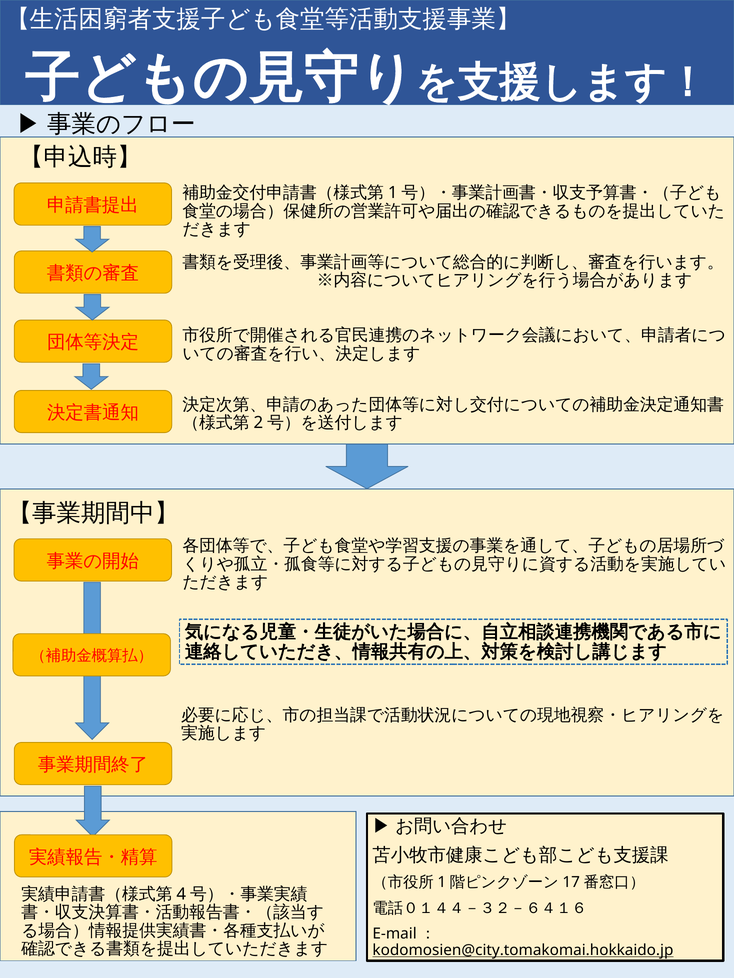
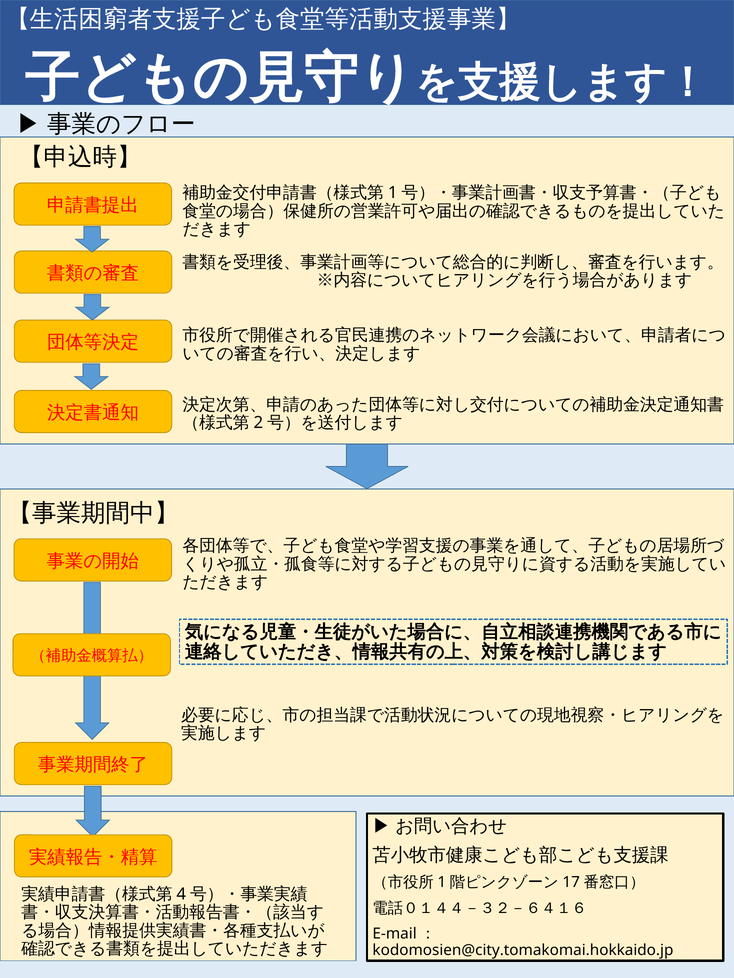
kodomosien@city.tomakomai.hokkaido.jp underline: present -> none (523, 951)
